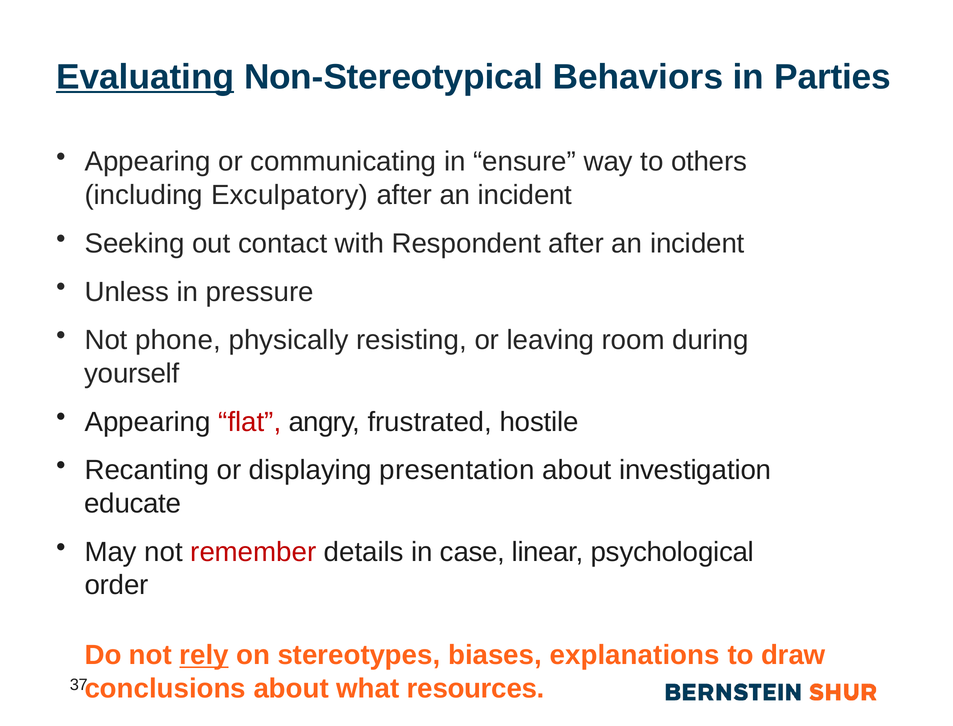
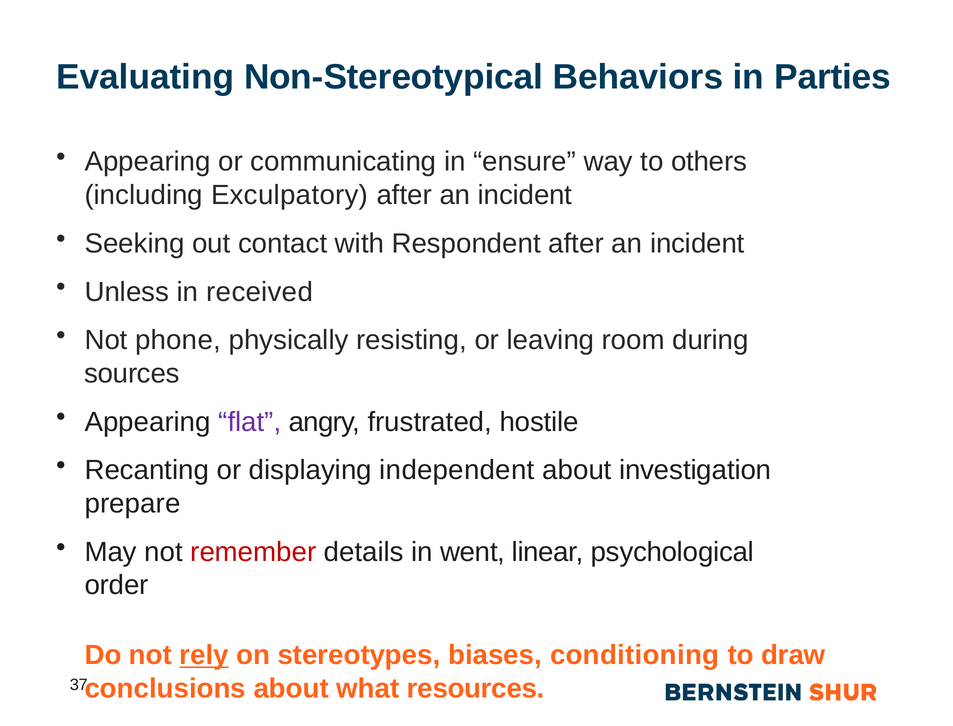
Evaluating underline: present -> none (145, 77)
pressure: pressure -> received (260, 292)
yourself: yourself -> sources (132, 374)
flat colour: red -> purple (250, 422)
presentation: presentation -> independent (457, 470)
educate: educate -> prepare (133, 504)
case: case -> went (473, 552)
explanations: explanations -> conditioning (635, 655)
